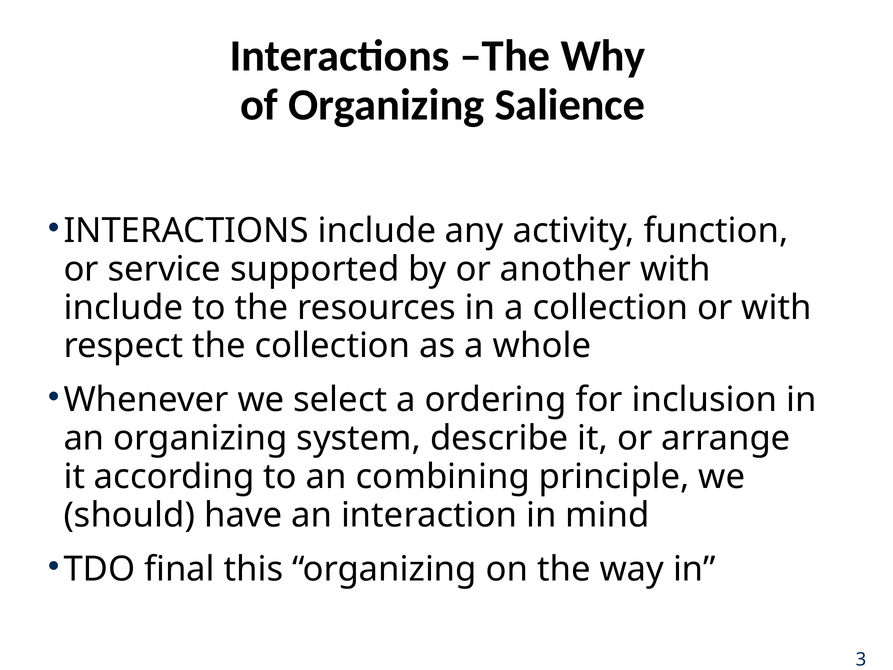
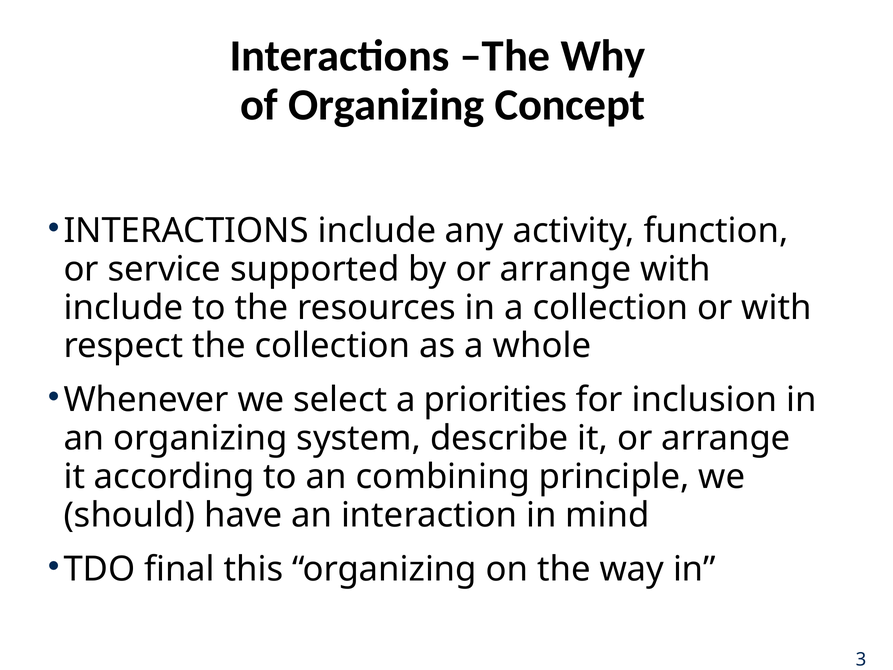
Salience: Salience -> Concept (570, 105)
by or another: another -> arrange (566, 269)
ordering: ordering -> priorities (496, 400)
